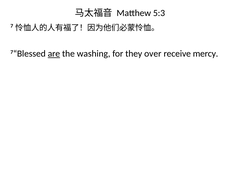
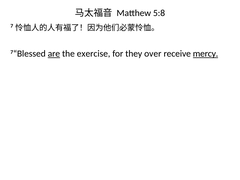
5:3: 5:3 -> 5:8 (159, 13)
washing: washing -> exercise (94, 54)
mercy underline: none -> present (205, 54)
